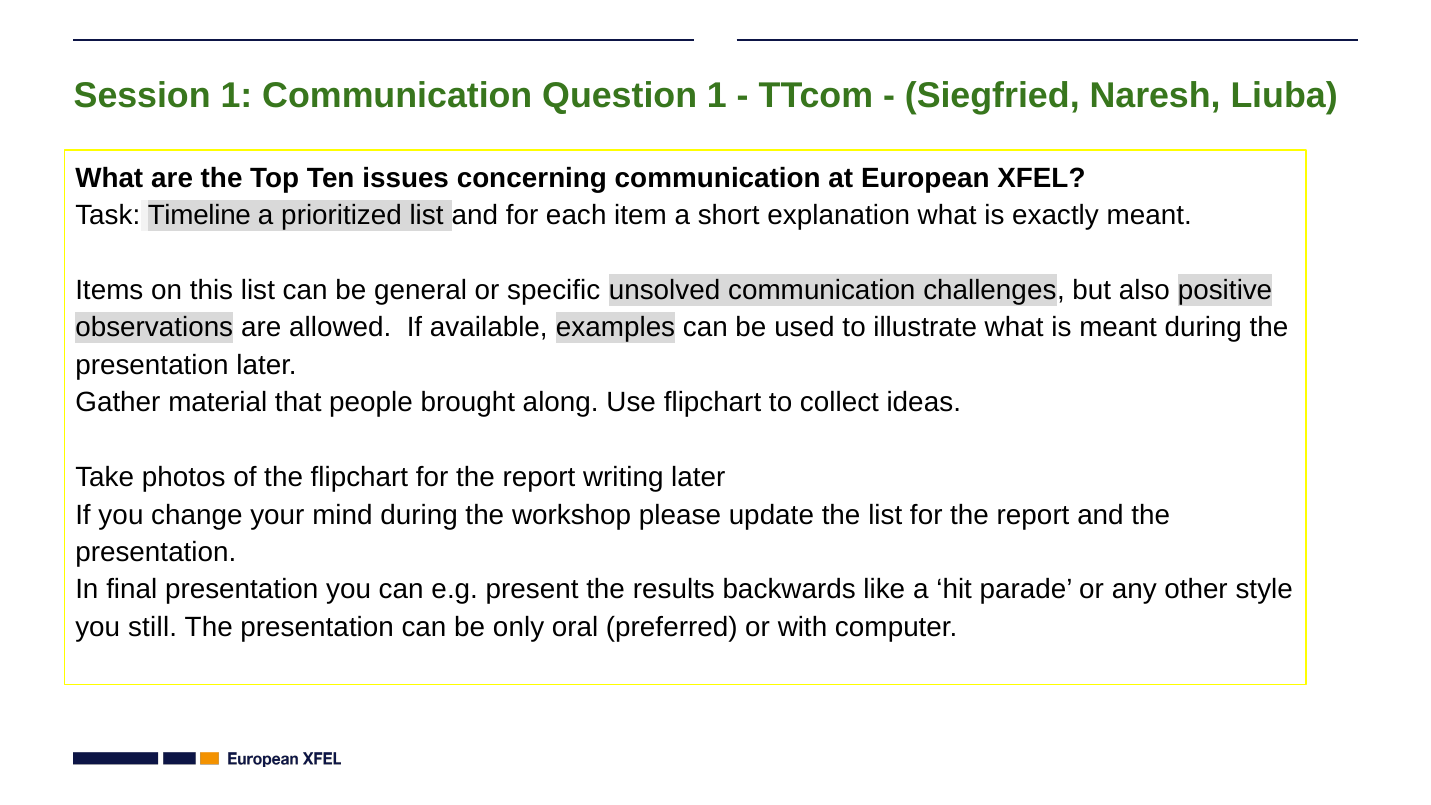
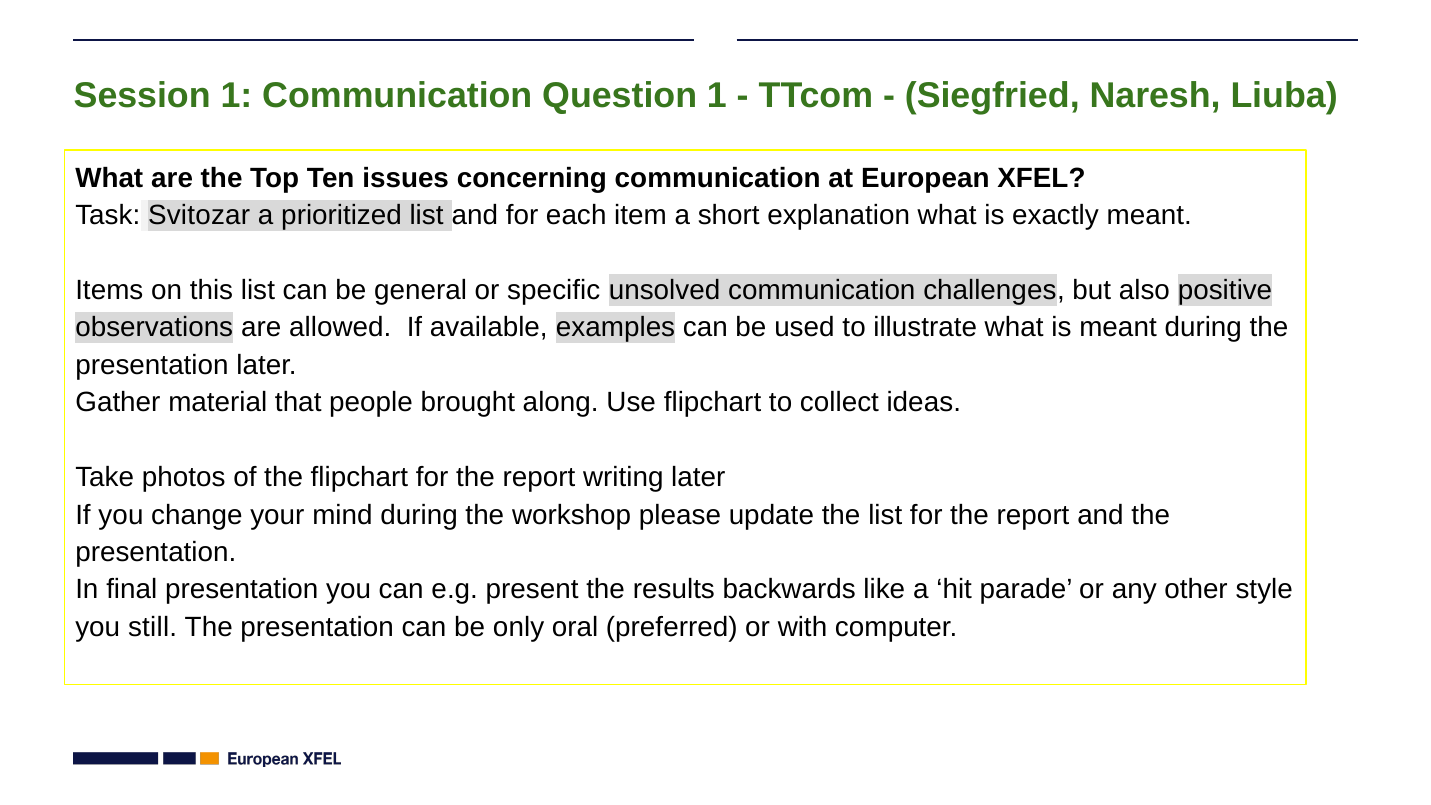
Timeline: Timeline -> Svitozar (199, 216)
